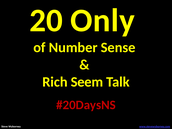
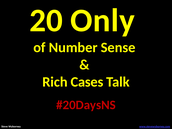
Seem: Seem -> Cases (87, 82)
